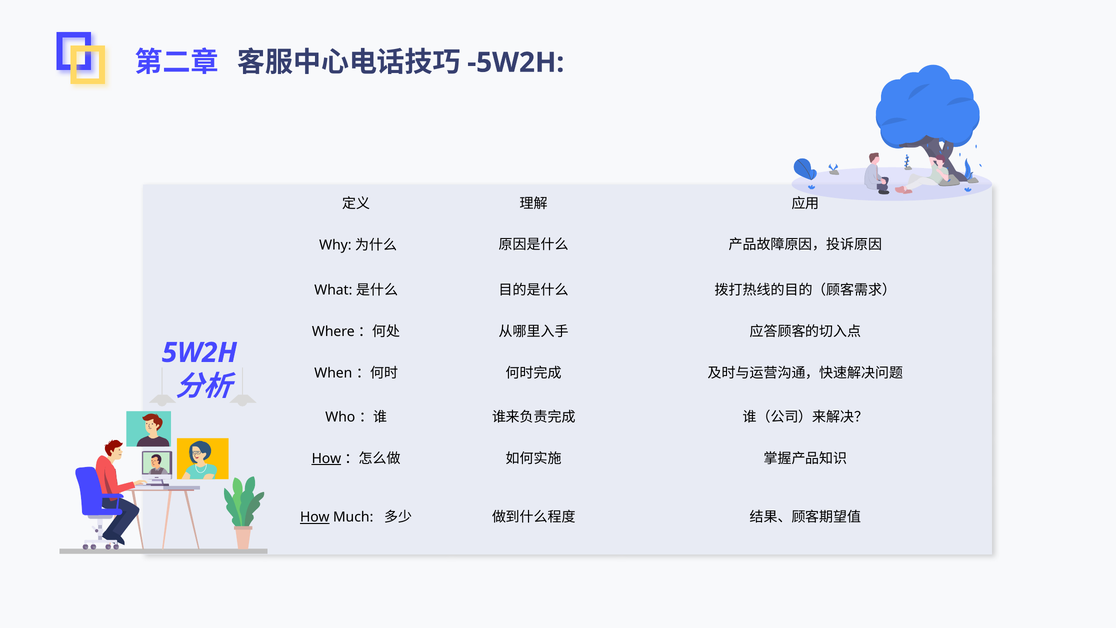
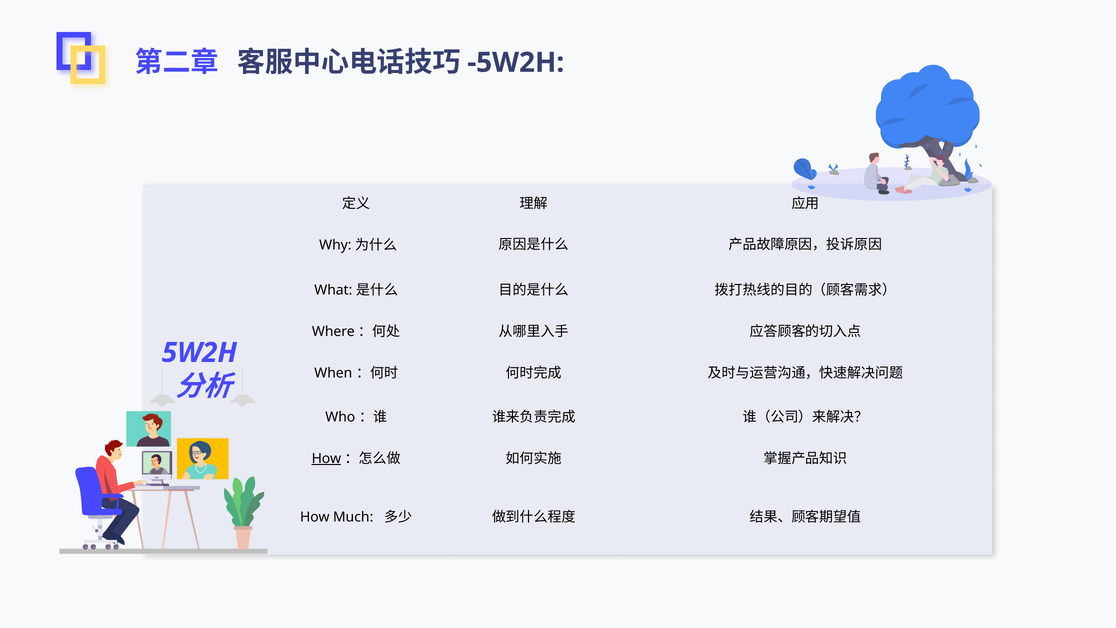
How underline: present -> none (315, 517)
